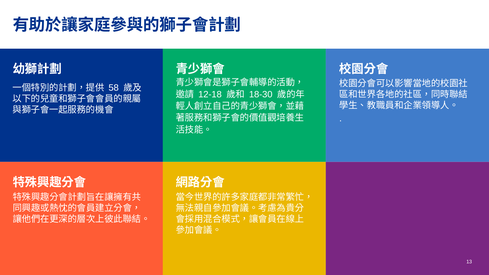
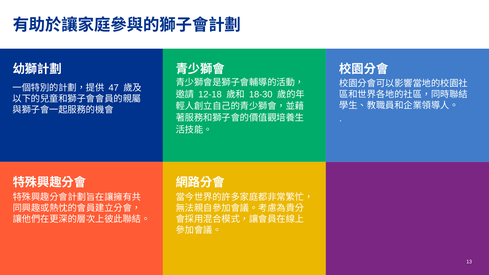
58: 58 -> 47 (114, 88)
